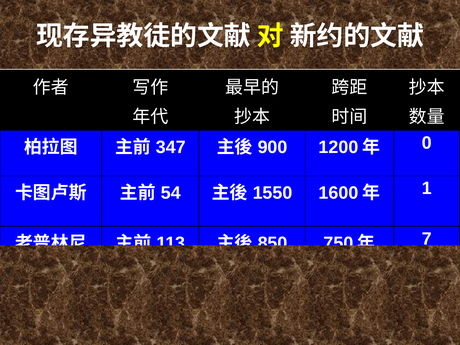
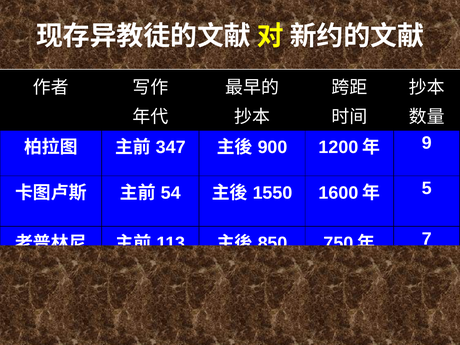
0: 0 -> 9 (427, 143)
1: 1 -> 5 (427, 188)
